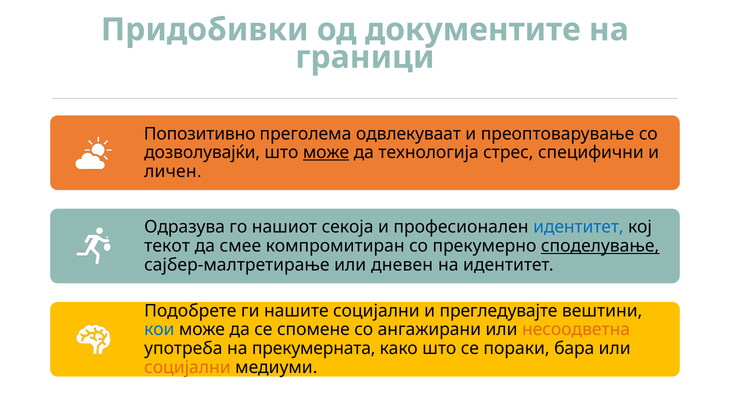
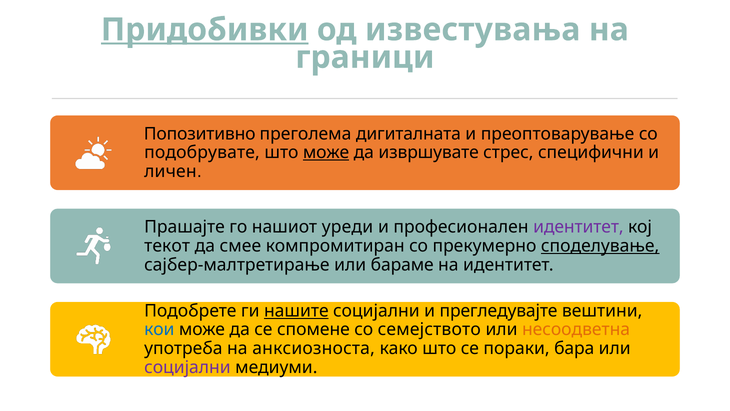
Придобивки underline: none -> present (205, 30)
документите: документите -> известувања (473, 30)
одвлекуваат: одвлекуваат -> дигиталната (408, 134)
дозволувајќи: дозволувајќи -> подобрувате (202, 153)
технологија: технологија -> извршувате (429, 153)
Одразува: Одразува -> Прашајте (185, 227)
секоја: секоја -> уреди (347, 227)
идентитет colour: blue -> purple (578, 227)
дневен: дневен -> бараме (402, 265)
нашите underline: none -> present (296, 311)
ангажирани: ангажирани -> семејството (429, 329)
прекумерната: прекумерната -> анксиозноста (314, 348)
социјални colour: orange -> purple (187, 367)
